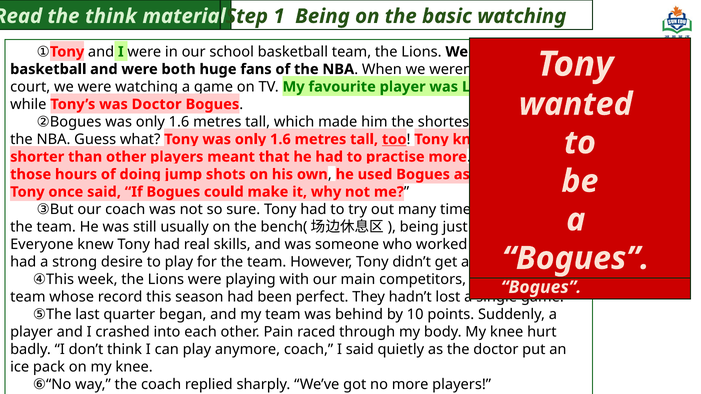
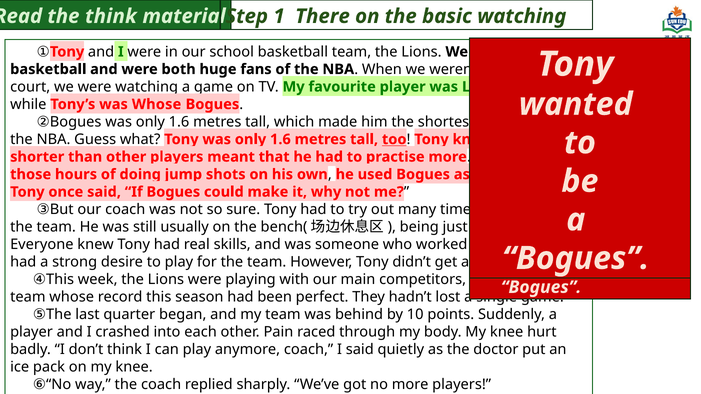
1 Being: Being -> There (322, 16)
Doctor: Doctor -> Whose (157, 104)
